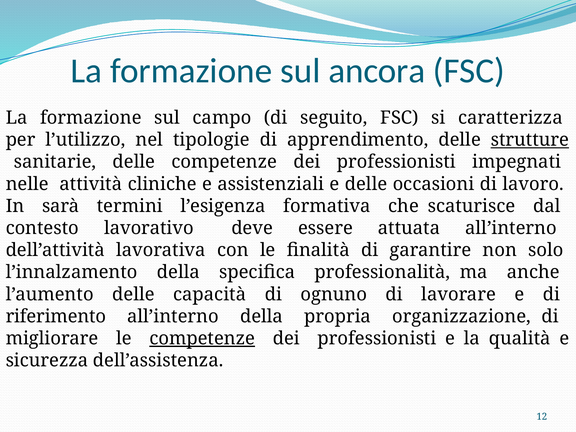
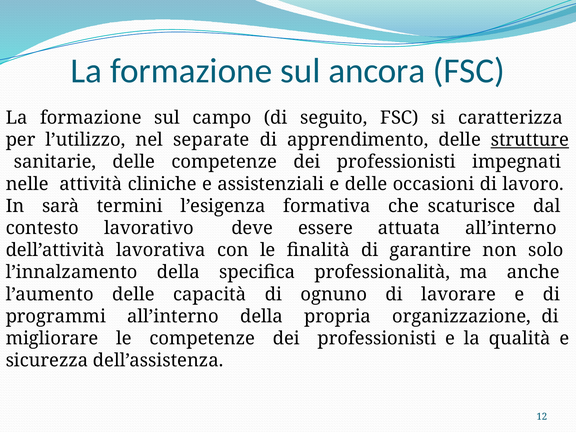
tipologie: tipologie -> separate (211, 140)
riferimento: riferimento -> programmi (56, 316)
competenze underline: present -> none (202, 338)
